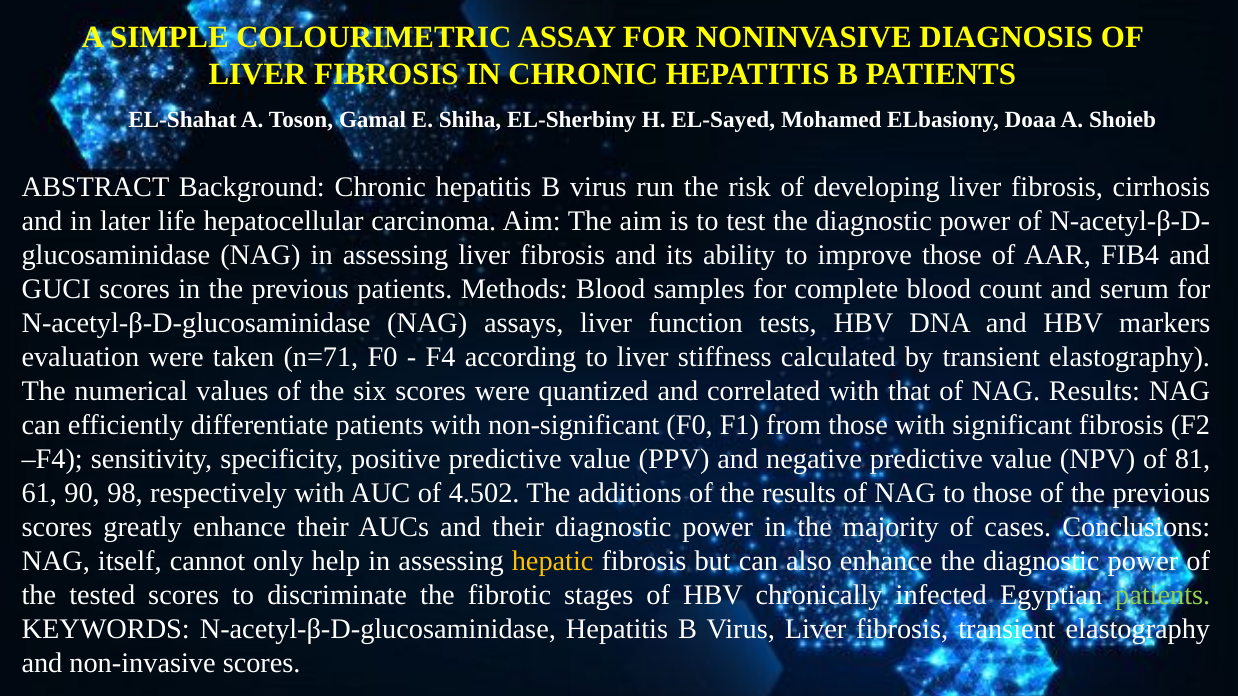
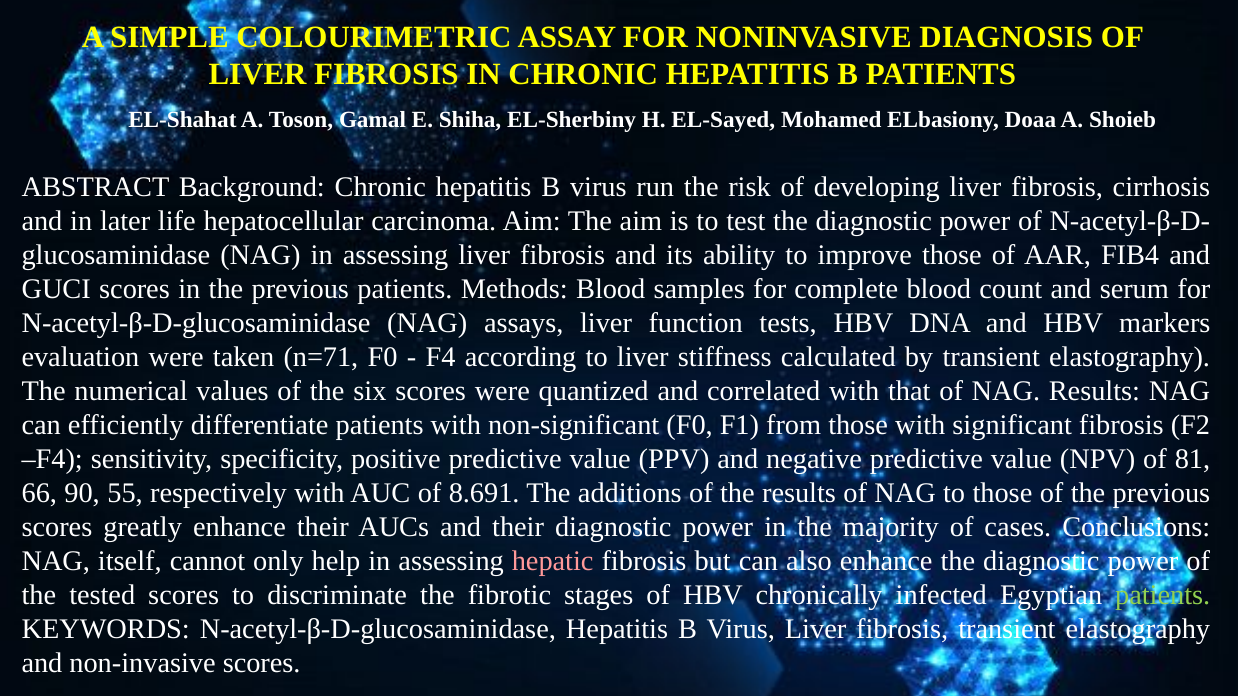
61: 61 -> 66 (39, 493)
98: 98 -> 55 (125, 493)
4.502: 4.502 -> 8.691 (484, 493)
hepatic colour: yellow -> pink (553, 561)
